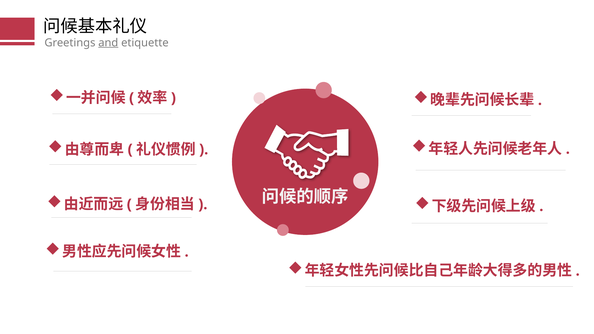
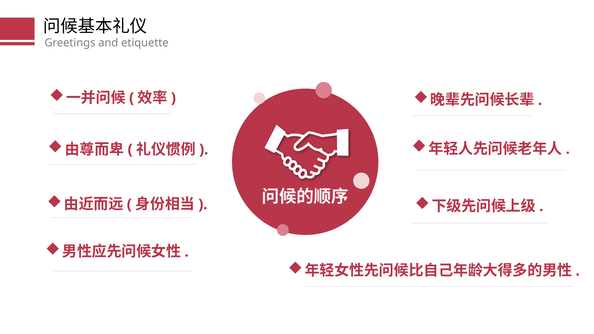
and underline: present -> none (108, 43)
